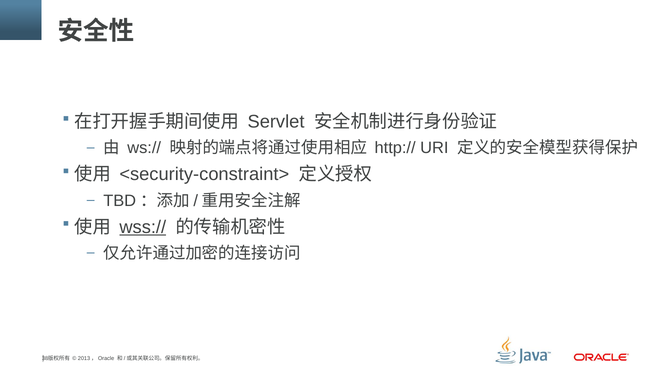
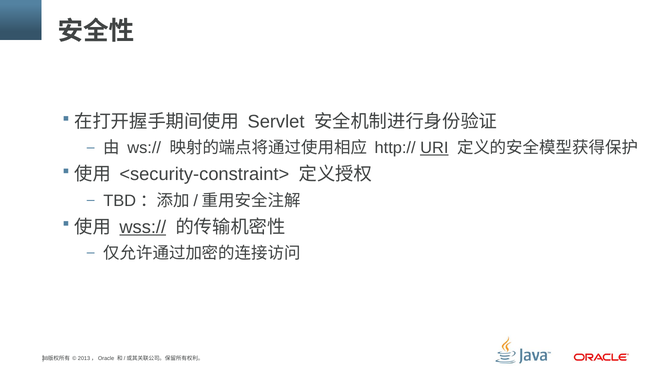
URI underline: none -> present (434, 148)
